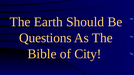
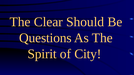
Earth: Earth -> Clear (48, 22)
Bible: Bible -> Spirit (42, 54)
